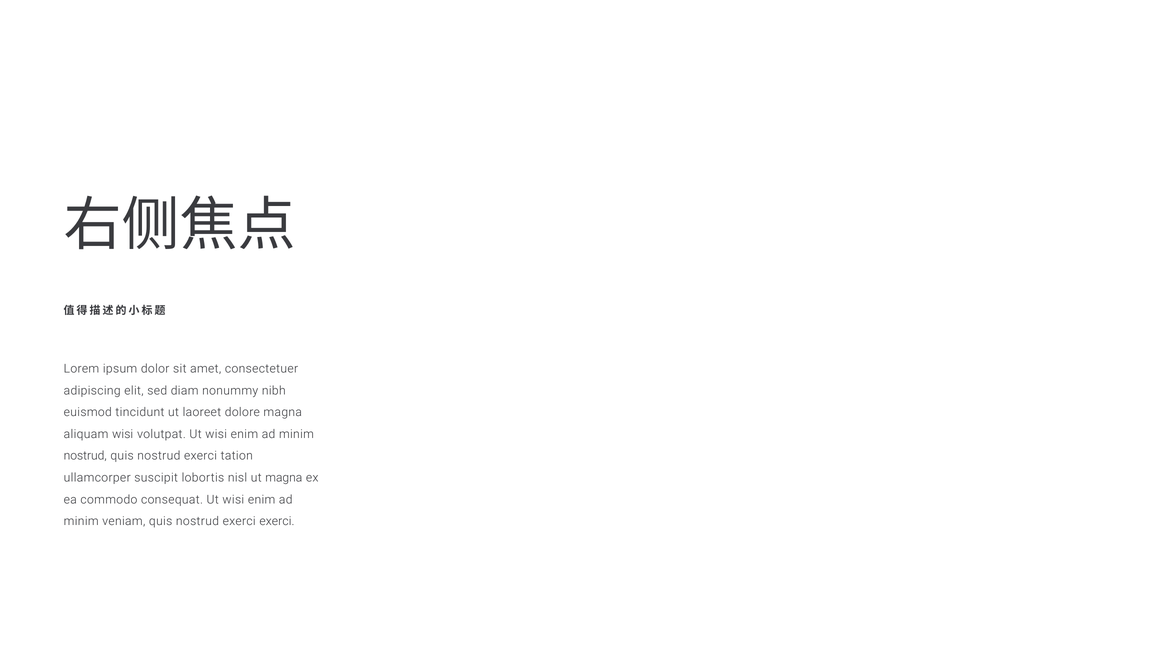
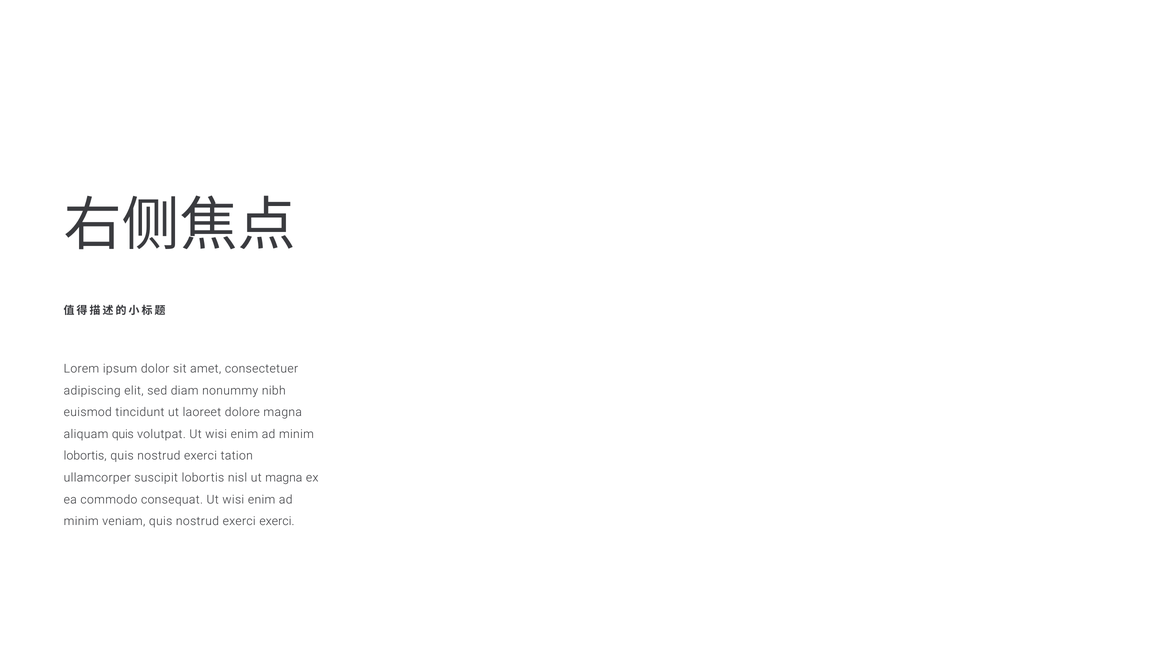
aliquam wisi: wisi -> quis (123, 434)
nostrud: nostrud -> lobortis (85, 456)
